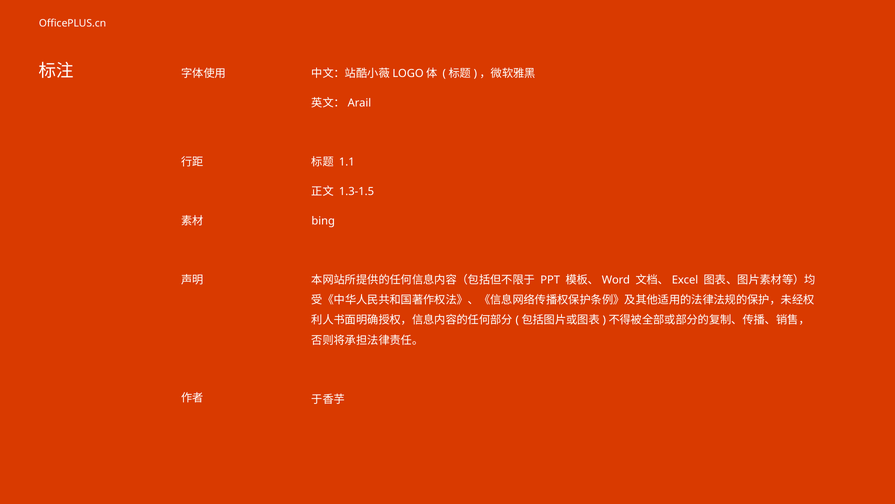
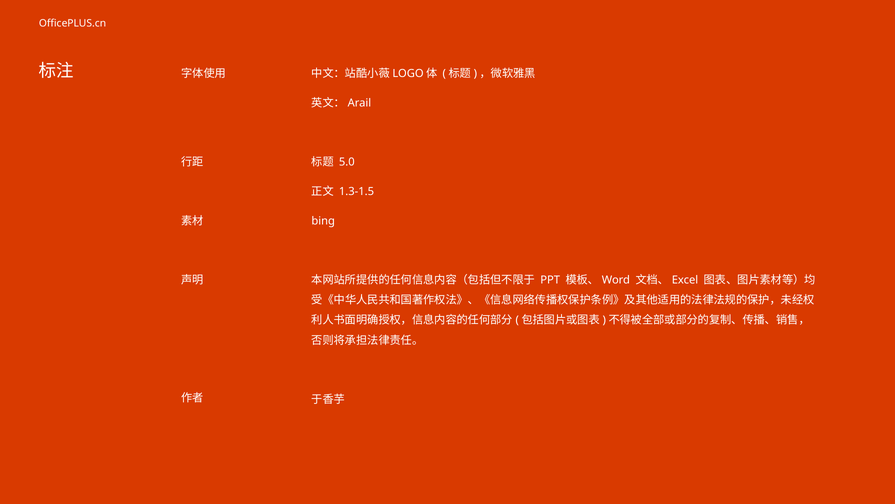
1.1: 1.1 -> 5.0 (347, 162)
